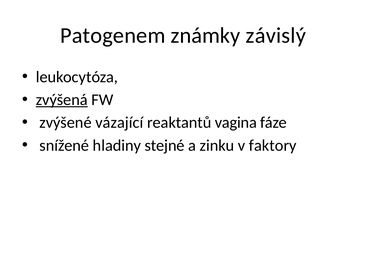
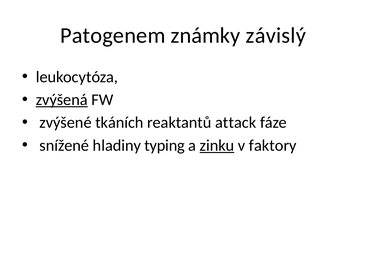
vázající: vázající -> tkáních (119, 123)
vagina: vagina -> attack (236, 123)
stejné: stejné -> typing (165, 146)
zinku underline: none -> present (217, 146)
